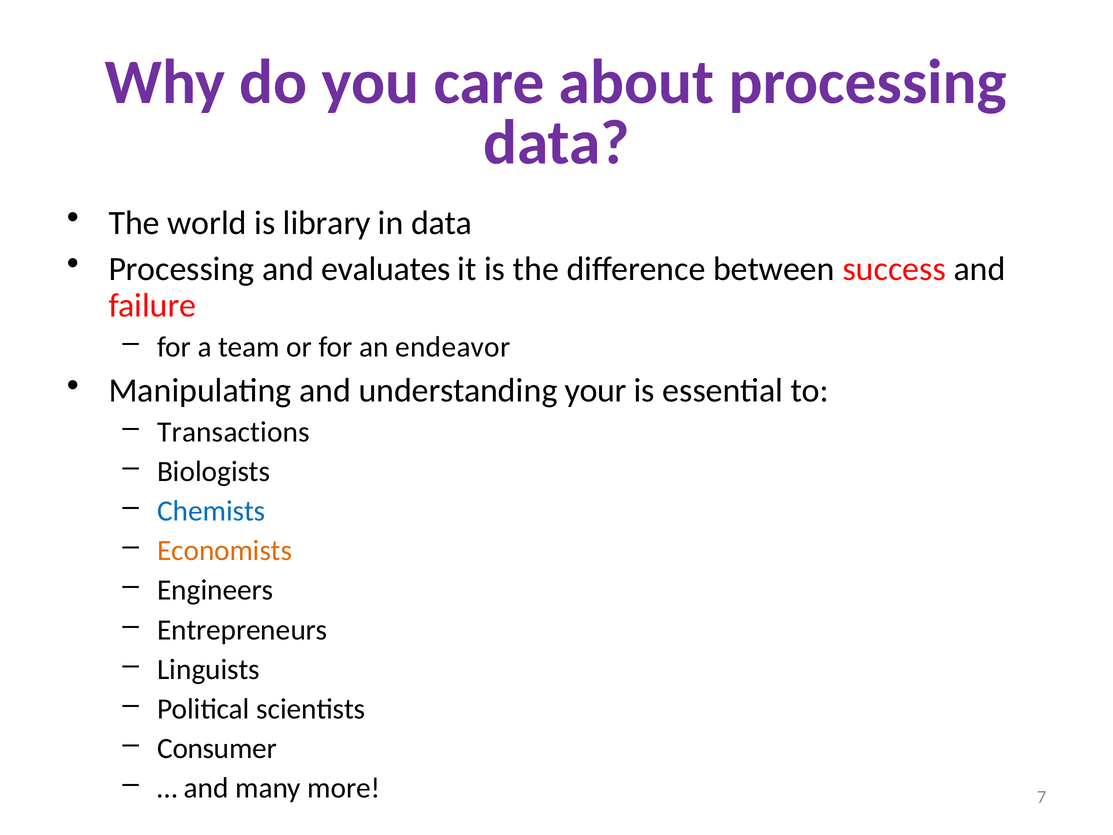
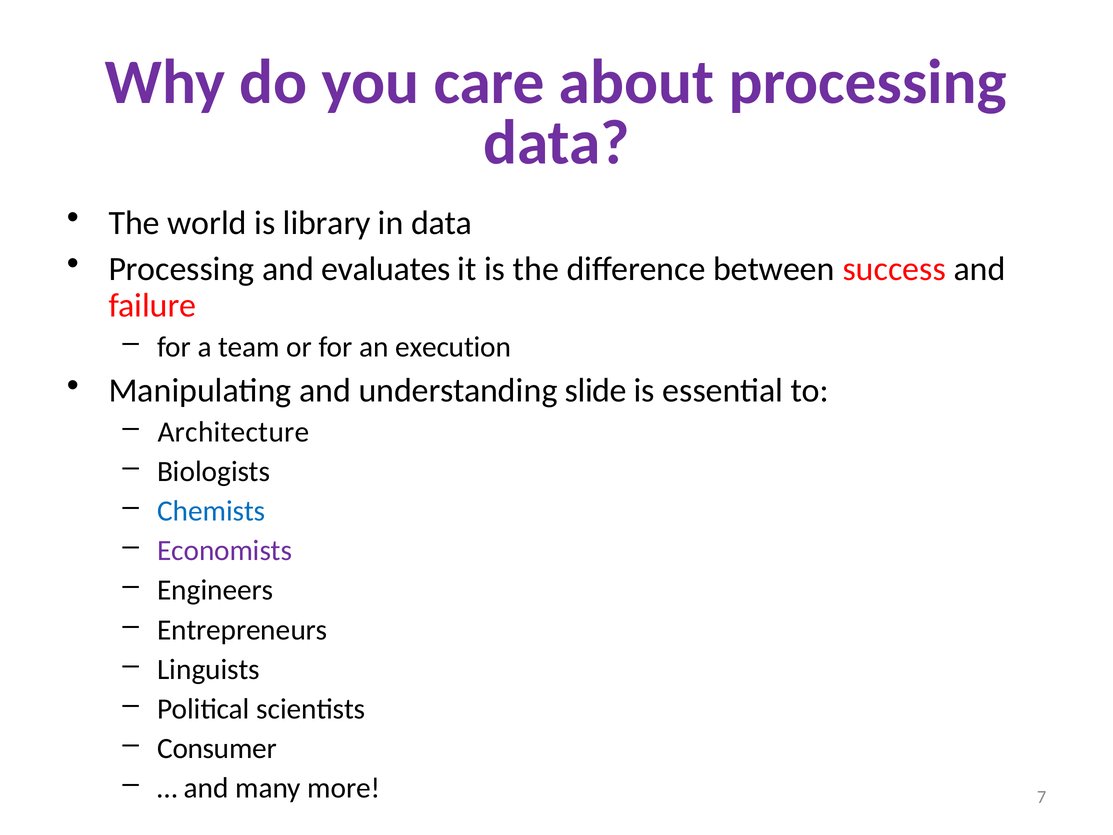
endeavor: endeavor -> execution (453, 347)
your: your -> slide (596, 391)
Transactions: Transactions -> Architecture (234, 432)
Economists colour: orange -> purple (225, 551)
